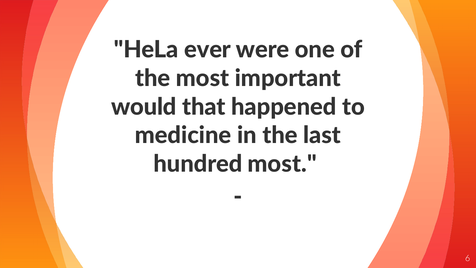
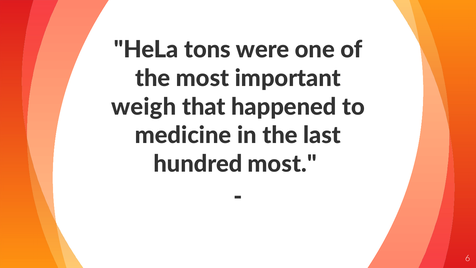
ever: ever -> tons (207, 50)
would: would -> weigh (144, 107)
